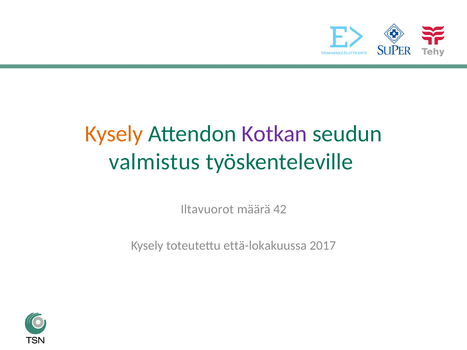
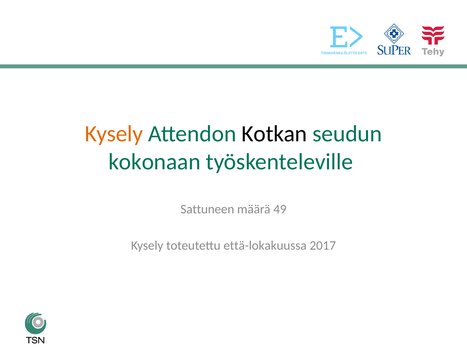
Kotkan colour: purple -> black (274, 134)
valmistus: valmistus -> kokonaan (155, 162)
Iltavuorot: Iltavuorot -> Sattuneen (207, 210)
42: 42 -> 49 (280, 210)
